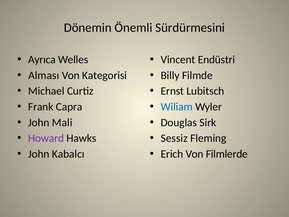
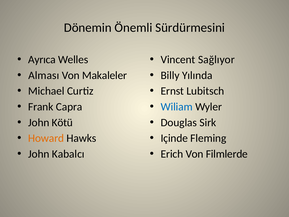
Endüstri: Endüstri -> Sağlıyor (216, 60)
Kategorisi: Kategorisi -> Makaleler (105, 75)
Filmde: Filmde -> Yılında (197, 75)
Mali: Mali -> Kötü (62, 122)
Howard colour: purple -> orange (46, 138)
Sessiz: Sessiz -> Içinde (174, 138)
